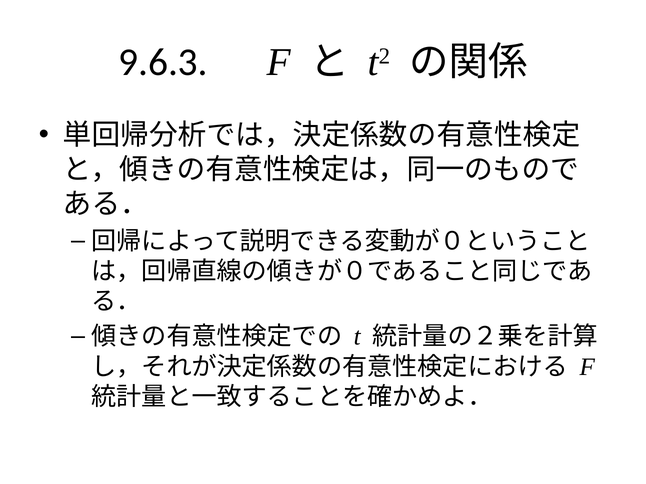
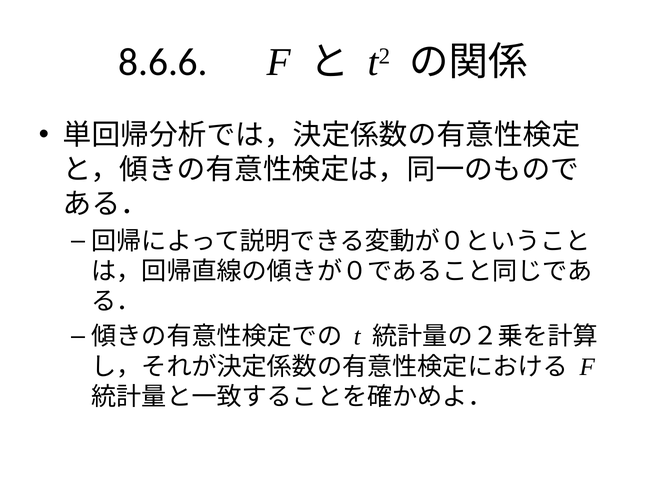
9.6.3: 9.6.3 -> 8.6.6 (163, 63)
